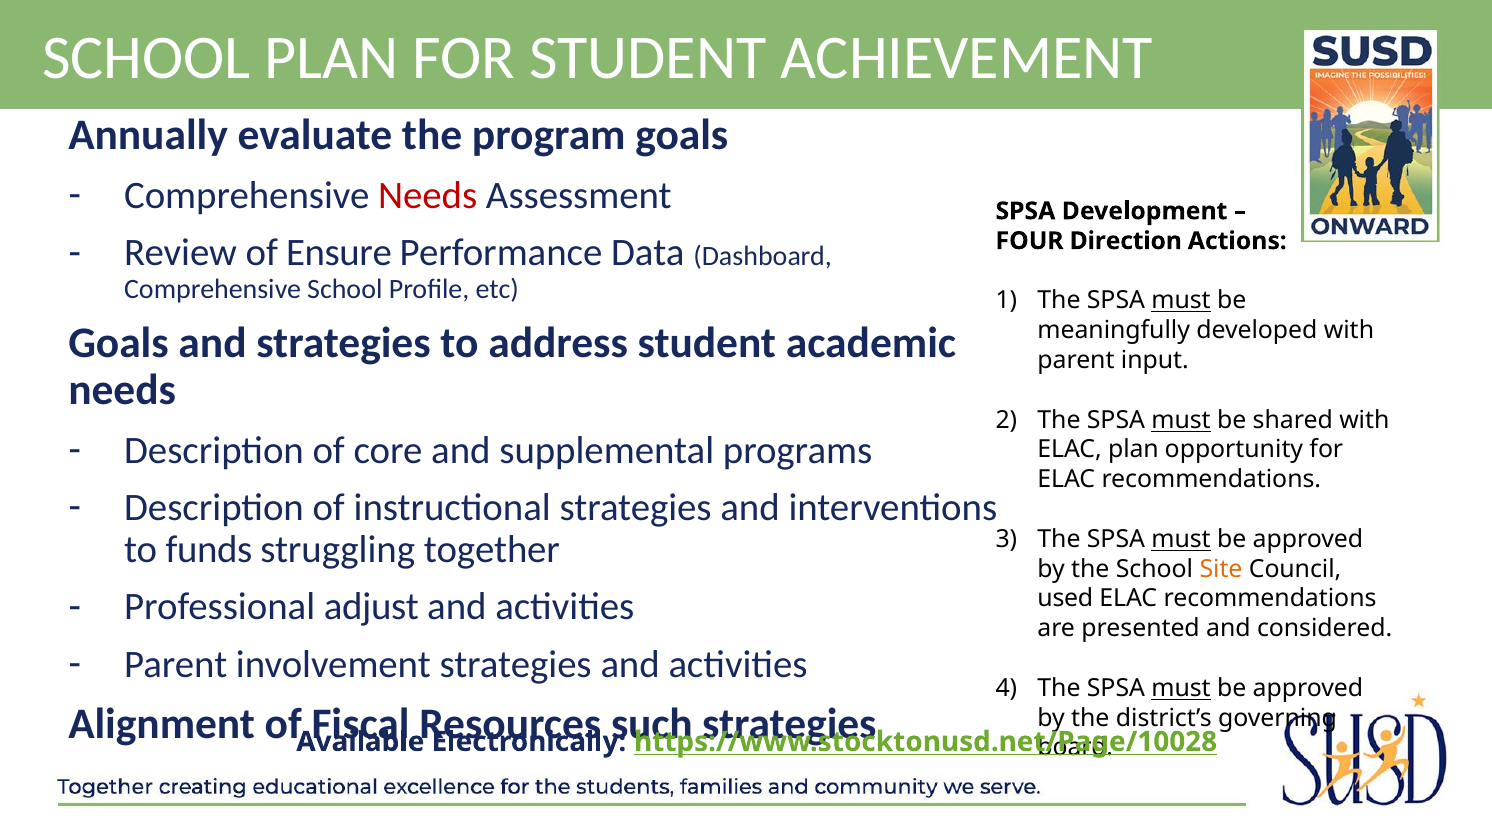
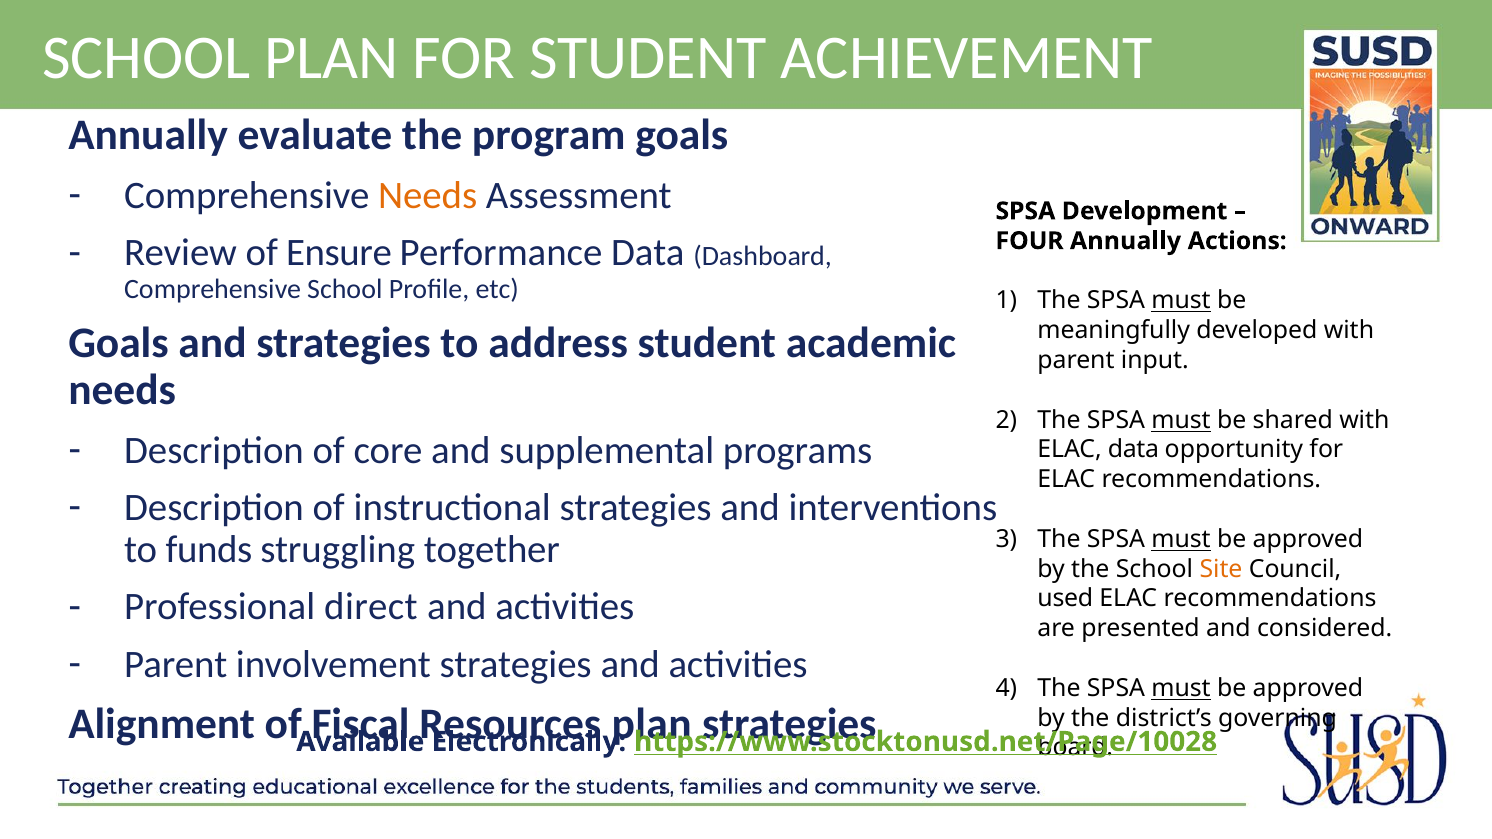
Needs colour: red -> orange (428, 196)
FOUR Direction: Direction -> Annually (1126, 241)
ELAC plan: plan -> data (1133, 450)
adjust: adjust -> direct (371, 607)
such: such -> plan (652, 725)
